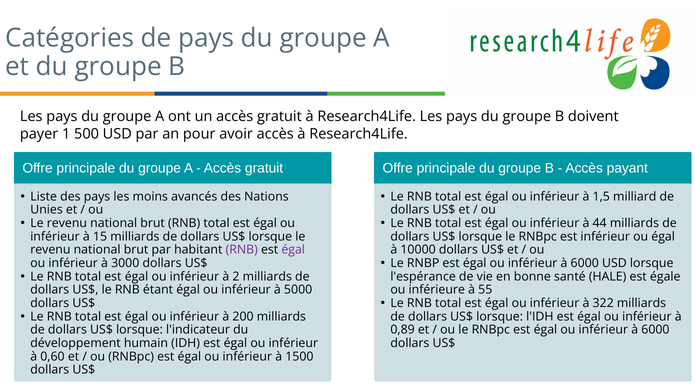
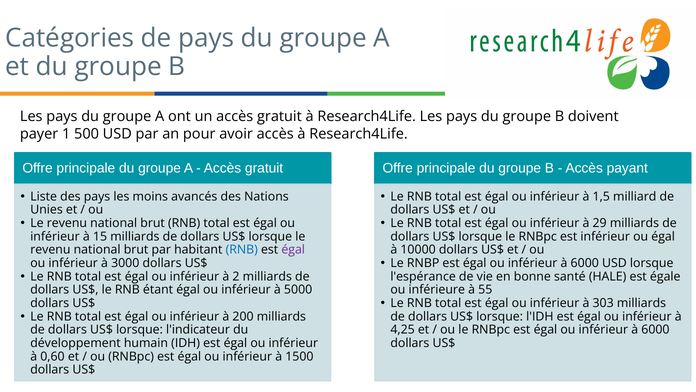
44: 44 -> 29 (600, 223)
RNB colour: purple -> blue (242, 249)
322: 322 -> 303 (603, 303)
0,89: 0,89 -> 4,25 (403, 329)
